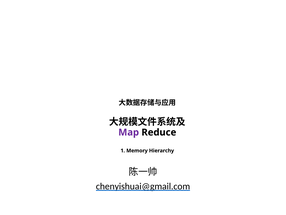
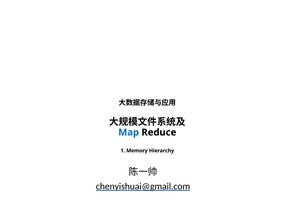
Map colour: purple -> blue (129, 132)
